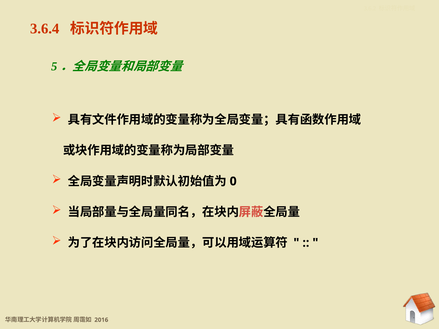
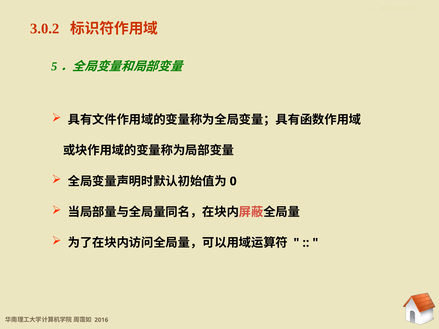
3.6.4: 3.6.4 -> 3.0.2 (45, 29)
